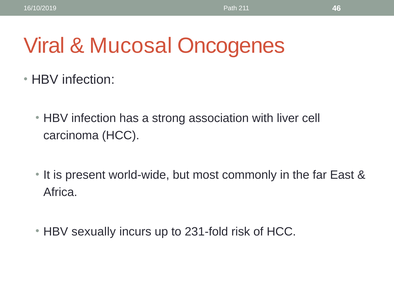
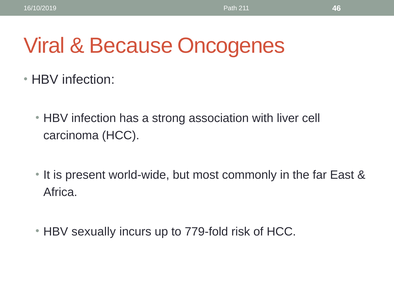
Mucosal: Mucosal -> Because (131, 46)
231-fold: 231-fold -> 779-fold (206, 232)
